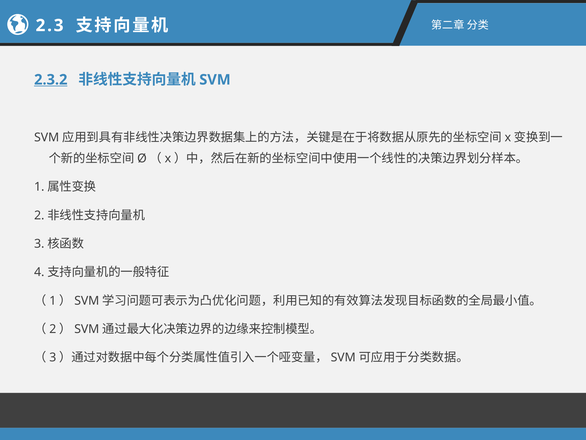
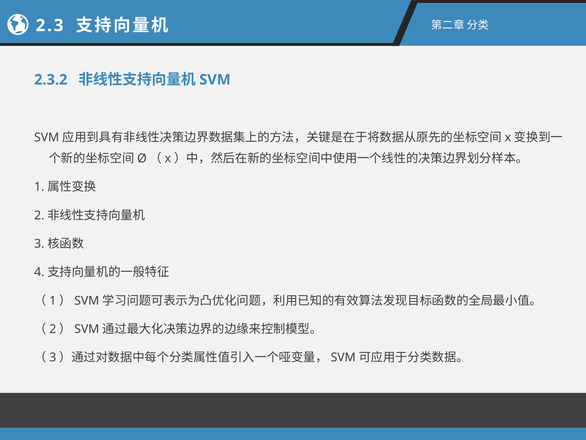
2.3.2 underline: present -> none (51, 80)
